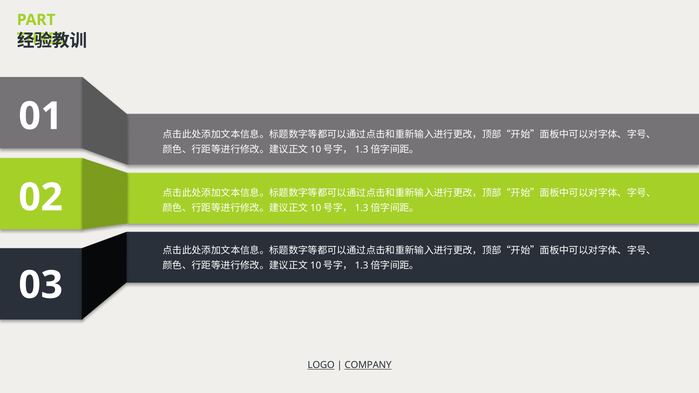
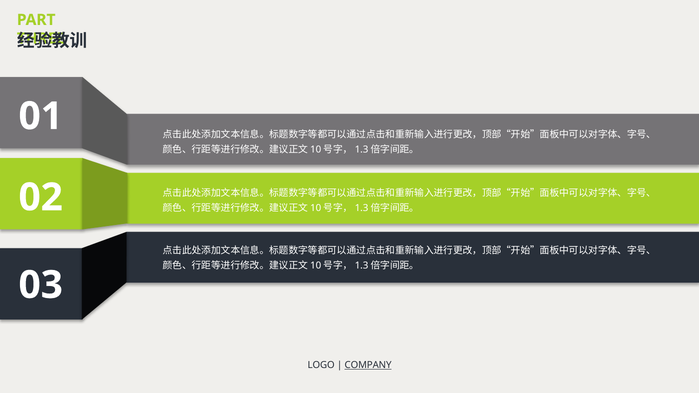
LOGO underline: present -> none (321, 365)
